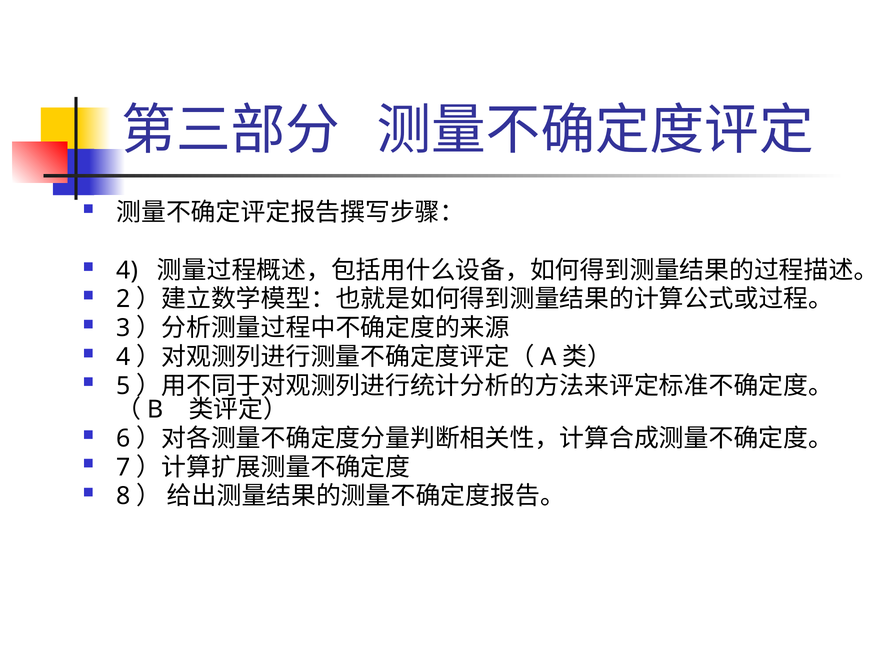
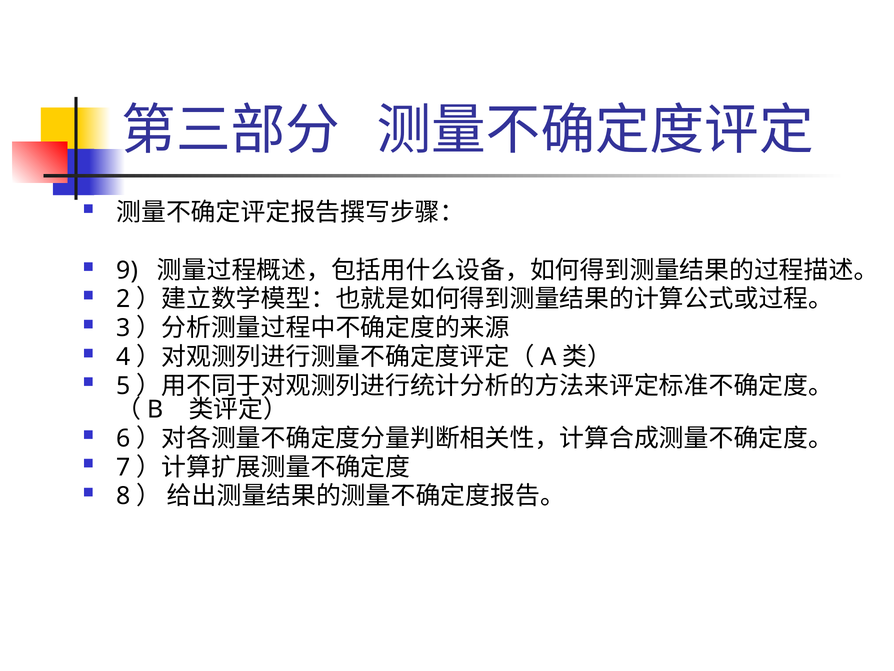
4: 4 -> 9 (127, 270)
